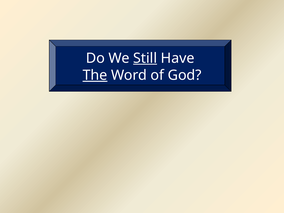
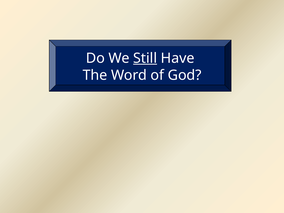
The underline: present -> none (95, 75)
